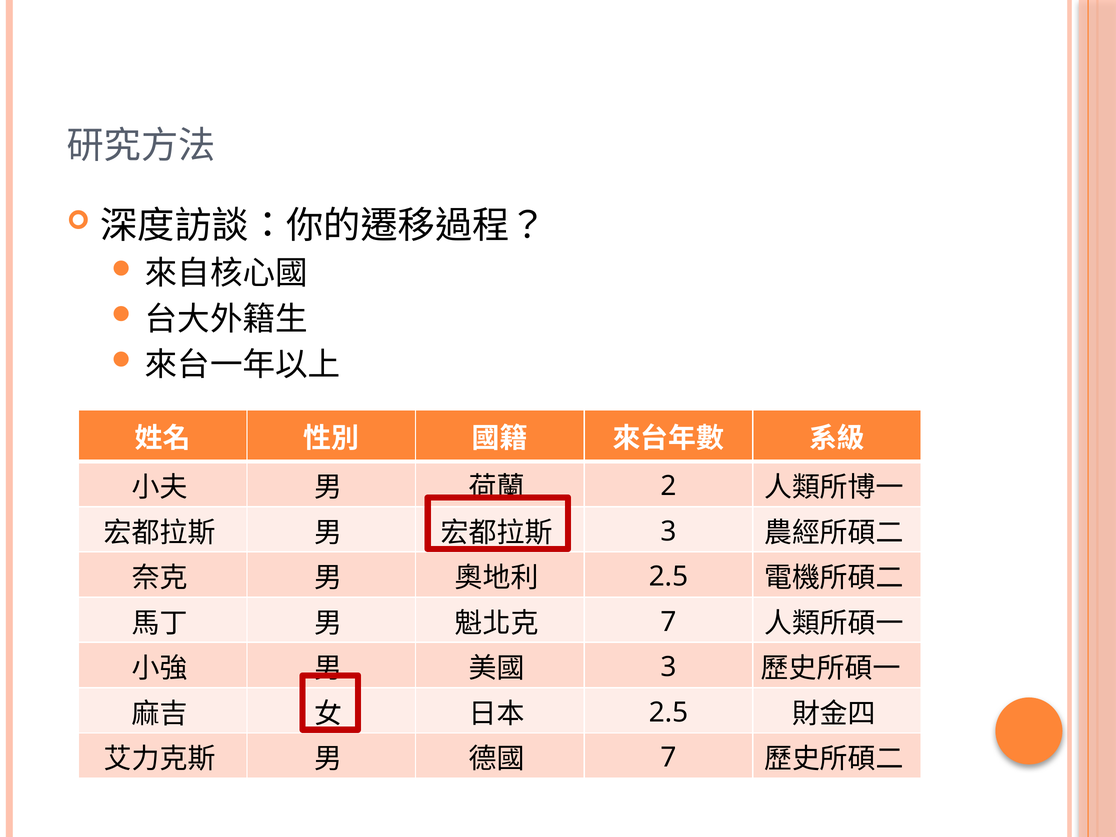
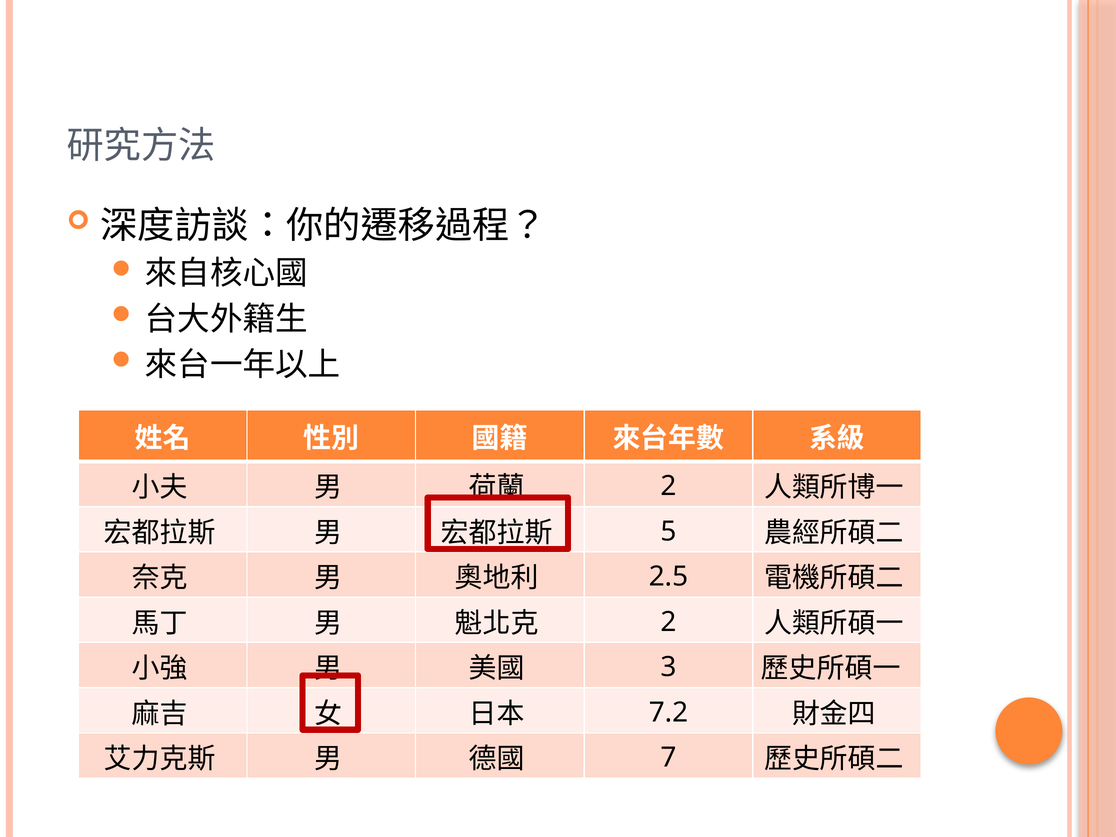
3: 3 -> 5 (668, 531)
7: 7 -> 2 (668, 622)
2.5: 2.5 -> 7.2 (668, 712)
